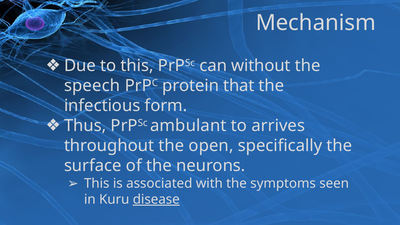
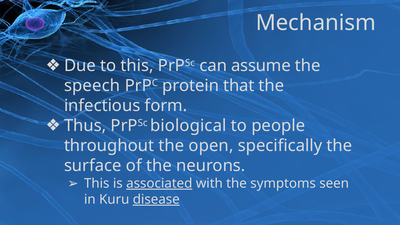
without: without -> assume (261, 66)
ambulant: ambulant -> biological (188, 126)
arrives: arrives -> people (278, 126)
associated underline: none -> present (159, 183)
